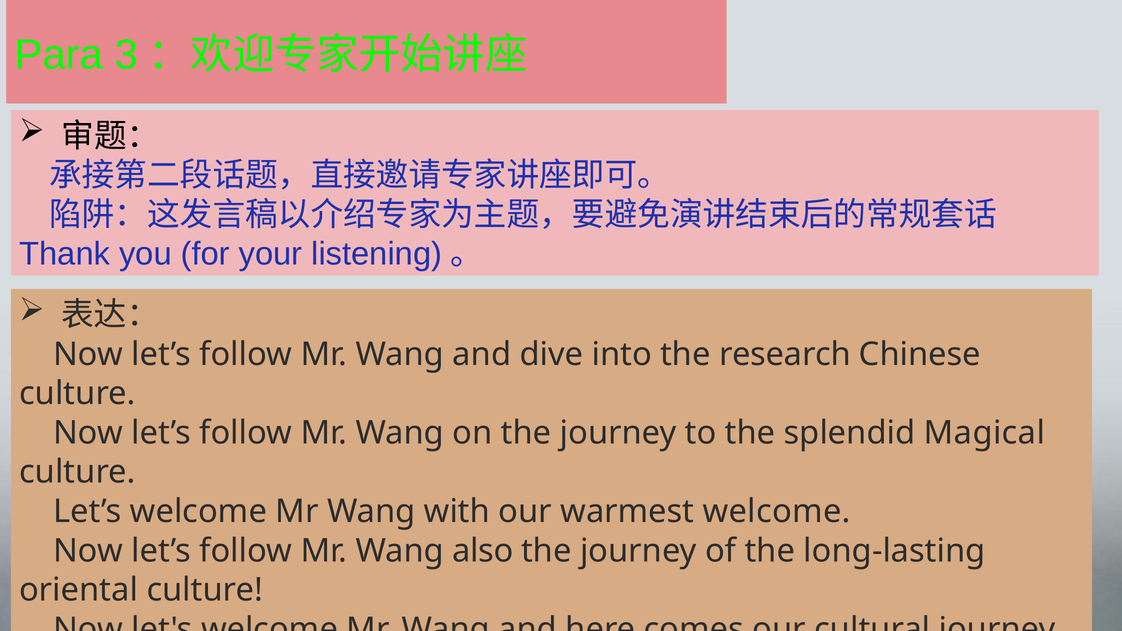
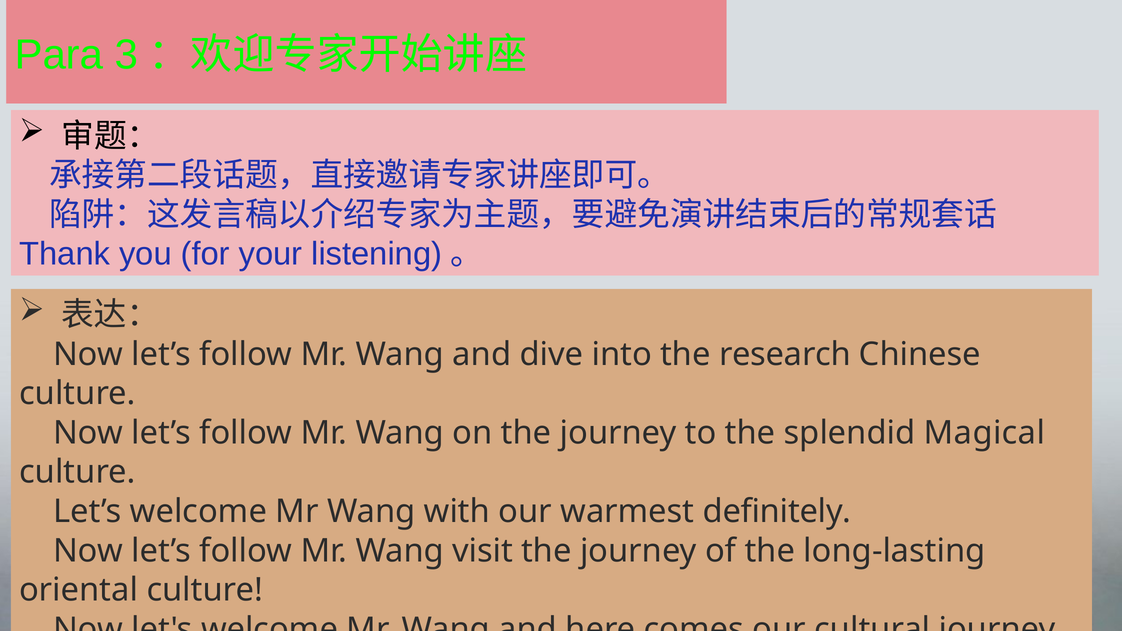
warmest welcome: welcome -> definitely (777, 512)
also: also -> visit (483, 551)
